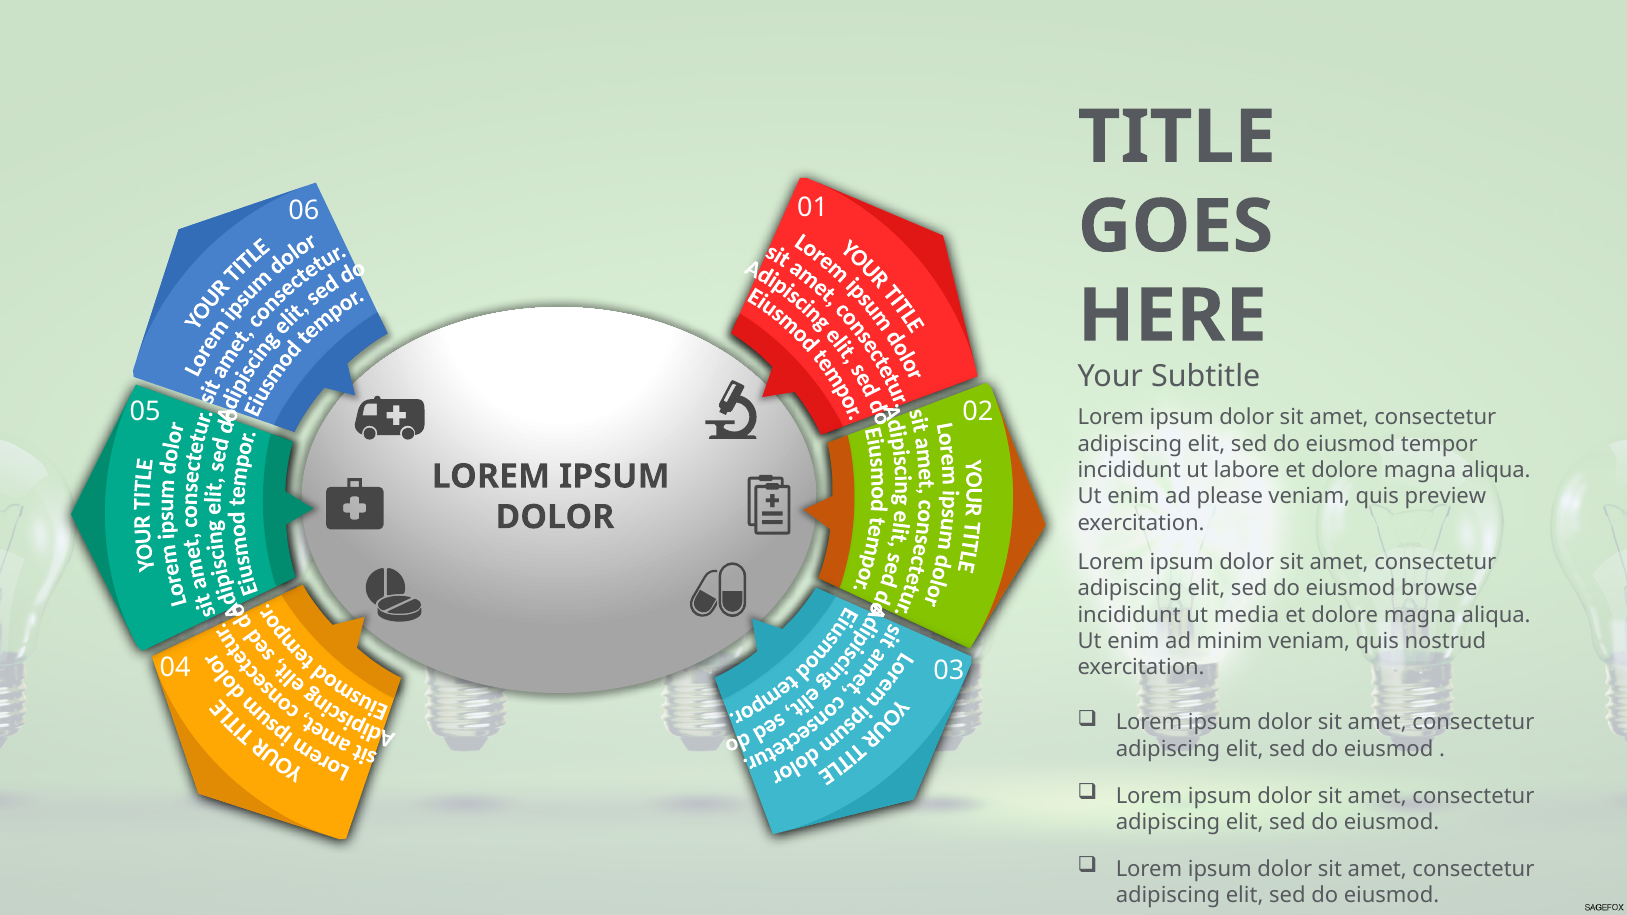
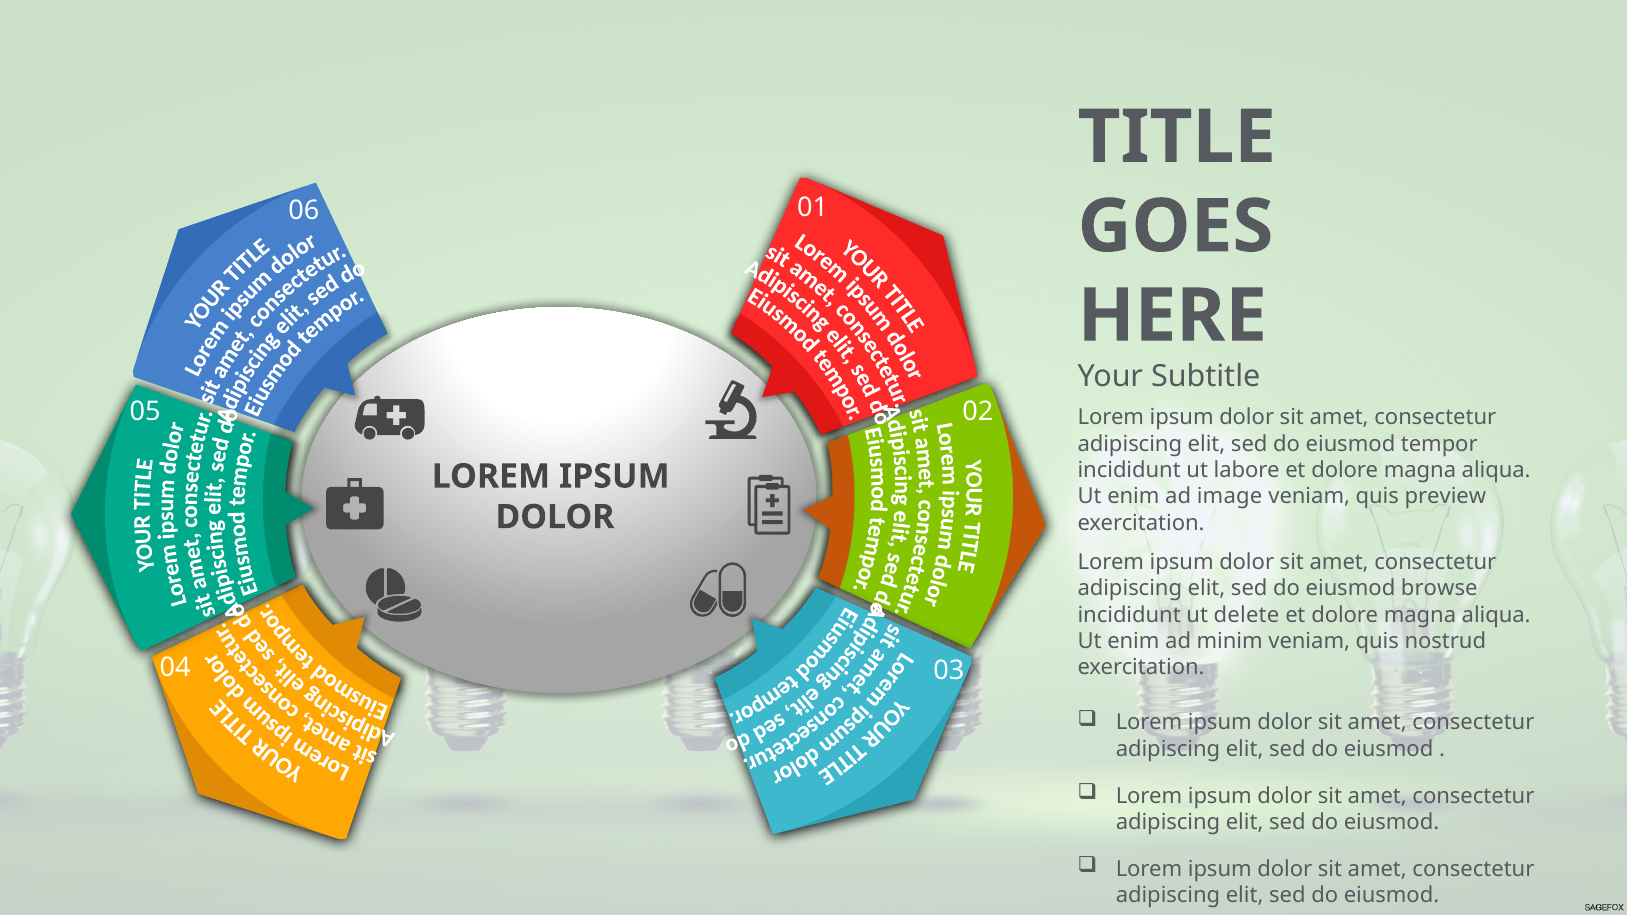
please: please -> image (1230, 497)
media: media -> delete (1247, 615)
